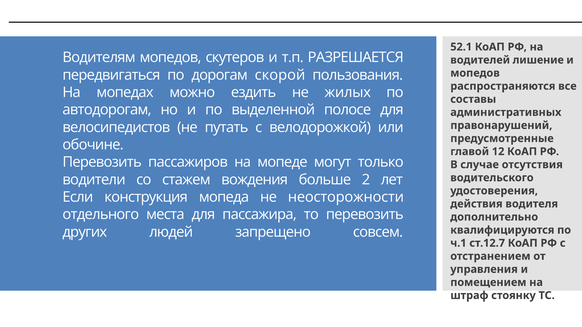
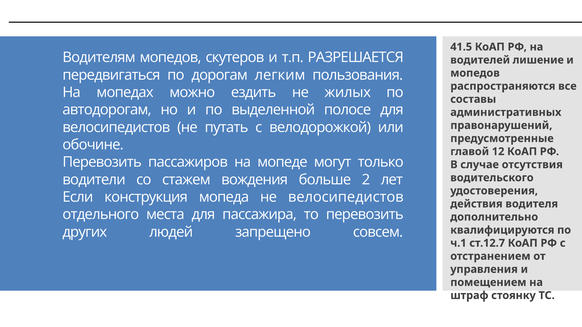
52.1: 52.1 -> 41.5 (461, 47)
скорой: скорой -> легким (280, 75)
не неосторожности: неосторожности -> велосипедистов (346, 197)
